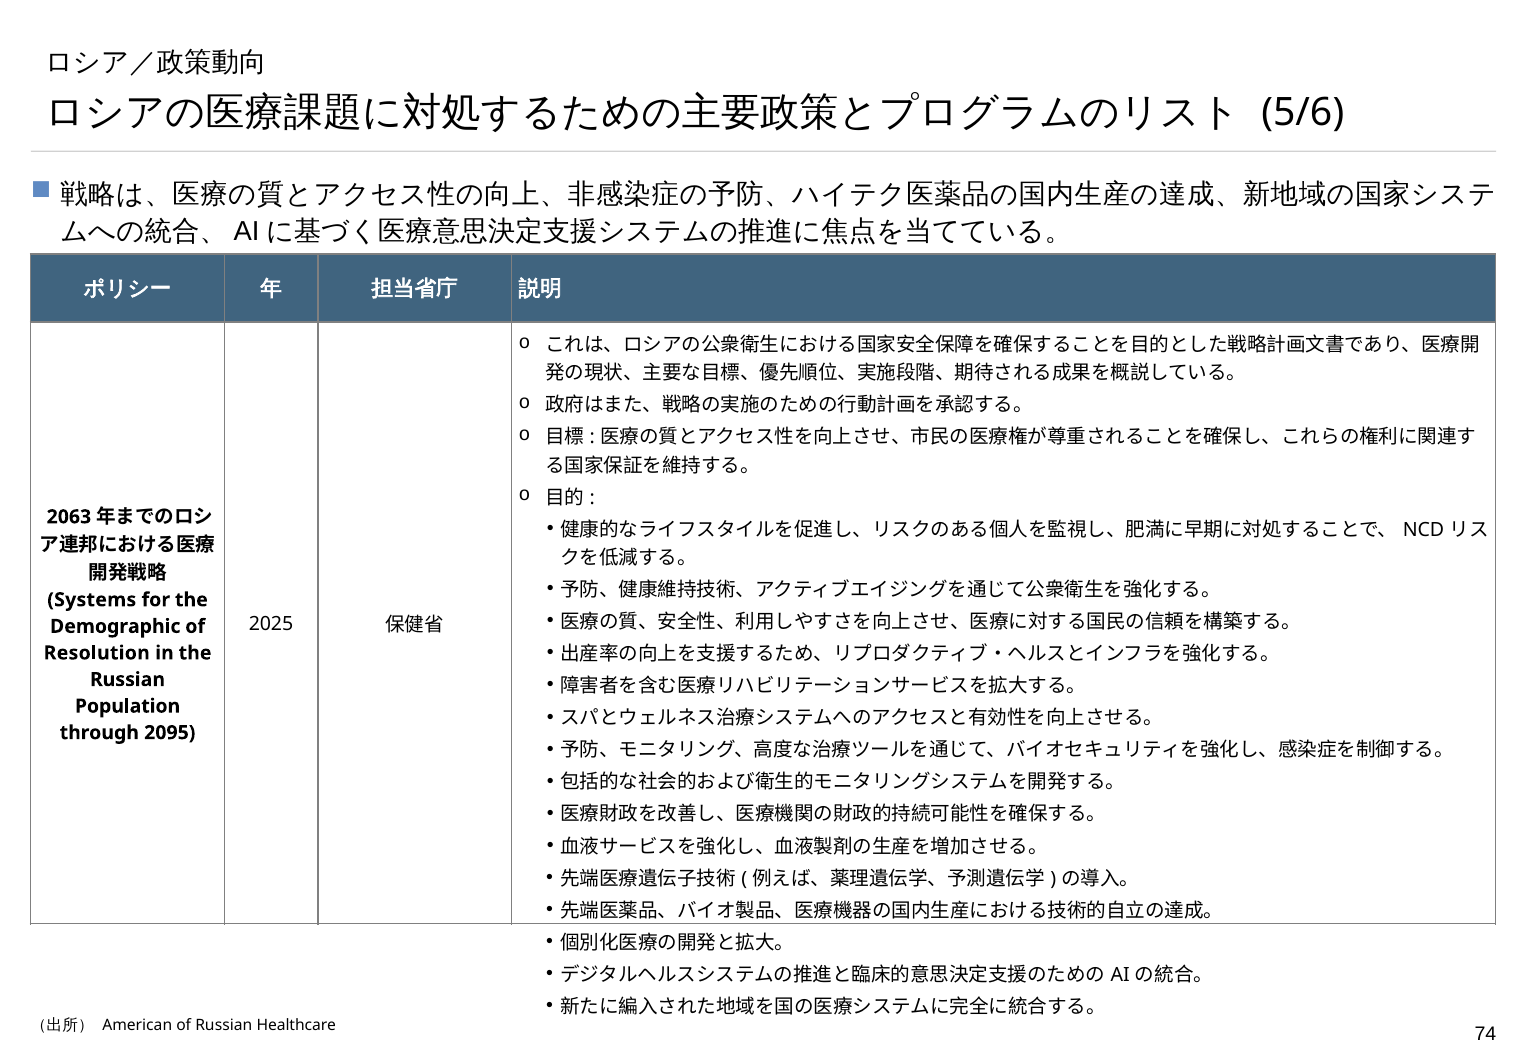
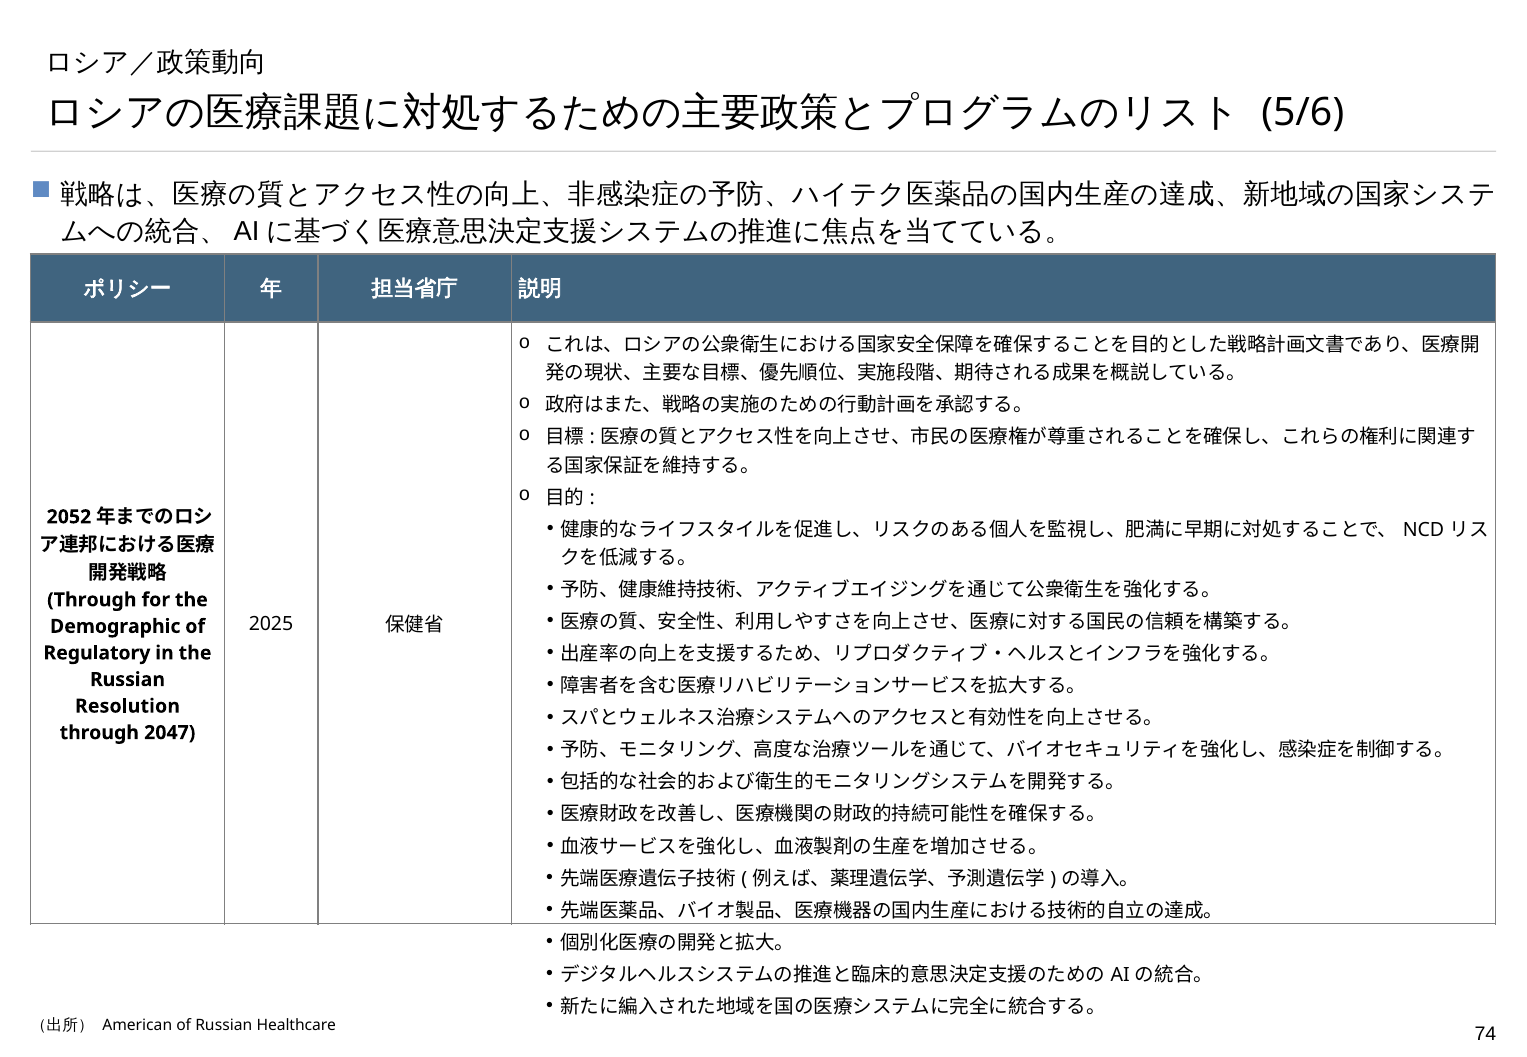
2063: 2063 -> 2052 (69, 517)
Systems: Systems -> Through (92, 600)
Resolution: Resolution -> Regulatory (97, 653)
Population: Population -> Resolution (127, 706)
2095: 2095 -> 2047 (170, 733)
